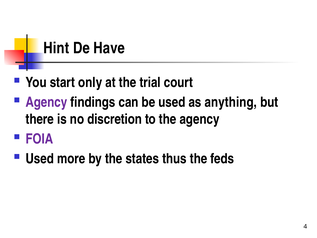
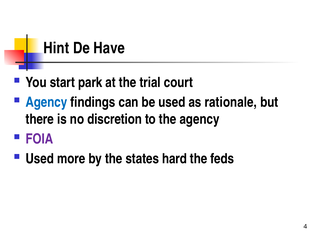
only: only -> park (90, 82)
Agency colour: purple -> blue (46, 102)
anything: anything -> rationale (231, 102)
thus: thus -> hard (175, 158)
